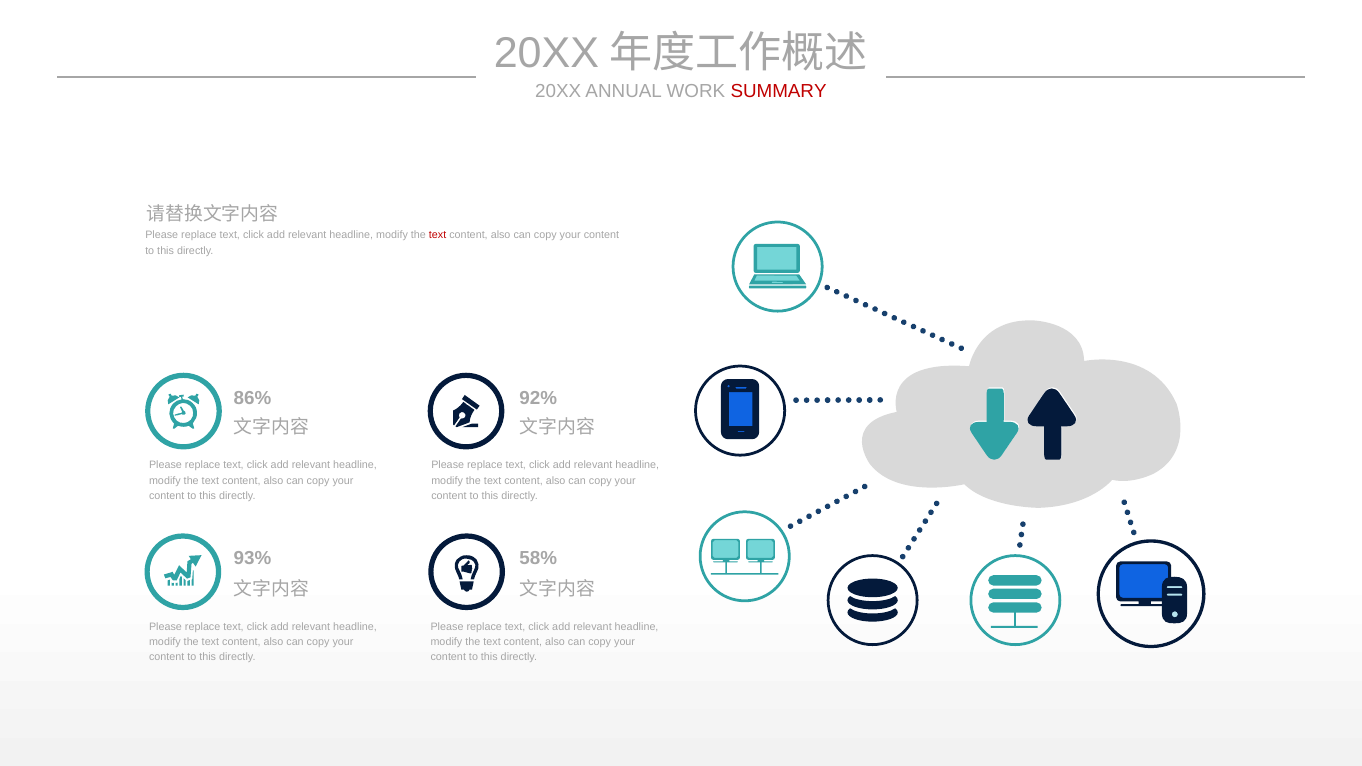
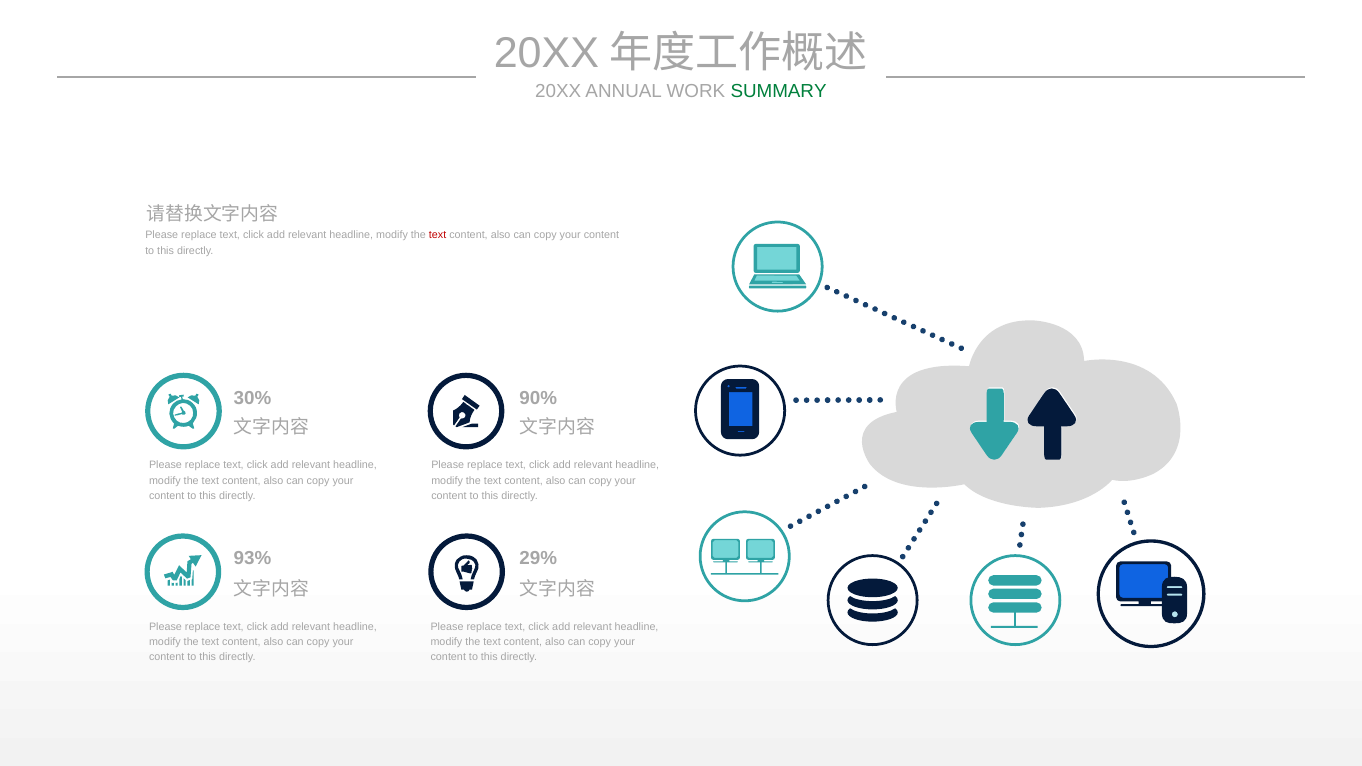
SUMMARY colour: red -> green (779, 91)
86%: 86% -> 30% (252, 399)
92%: 92% -> 90% (538, 399)
58%: 58% -> 29% (538, 559)
